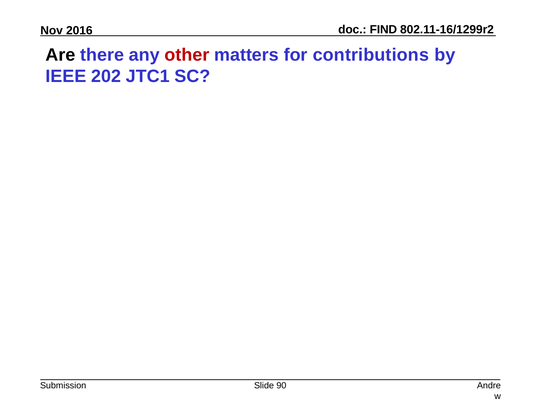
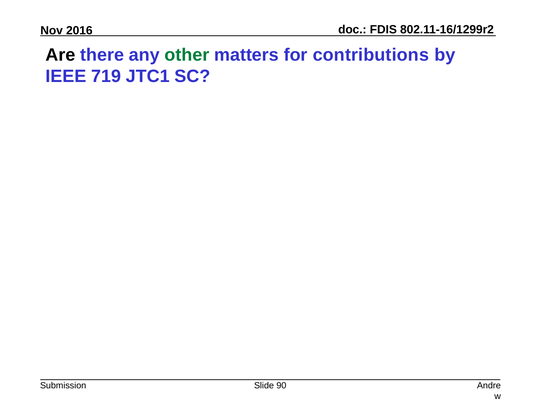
FIND: FIND -> FDIS (383, 29)
other colour: red -> green (187, 55)
202: 202 -> 719 (106, 76)
